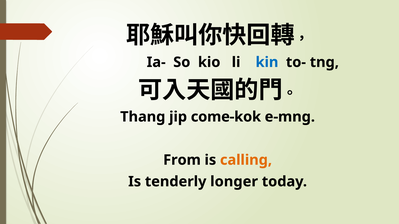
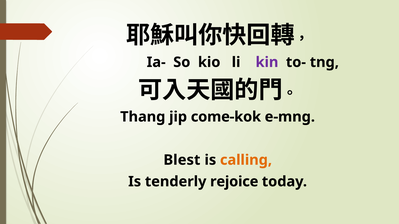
kin colour: blue -> purple (267, 62)
From: From -> Blest (182, 160)
longer: longer -> rejoice (234, 182)
